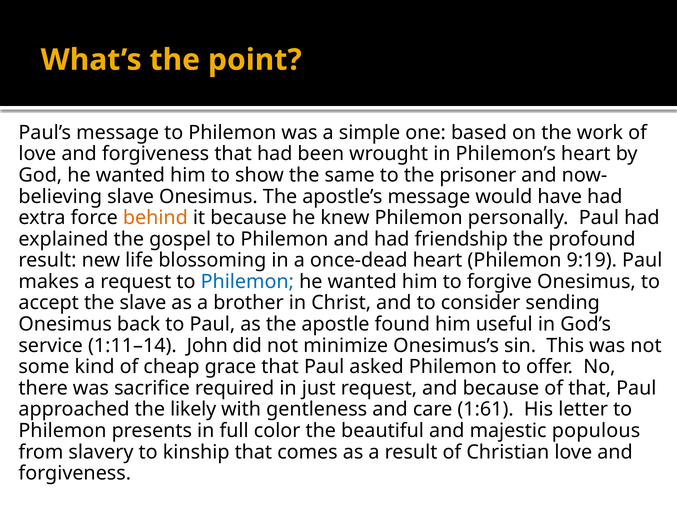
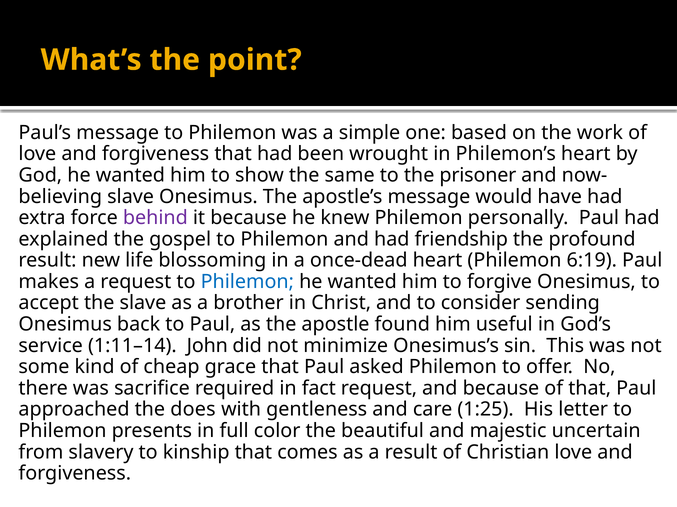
behind colour: orange -> purple (155, 218)
9:19: 9:19 -> 6:19 (592, 261)
just: just -> fact (319, 389)
likely: likely -> does (193, 410)
1:61: 1:61 -> 1:25 (486, 410)
populous: populous -> uncertain (596, 431)
